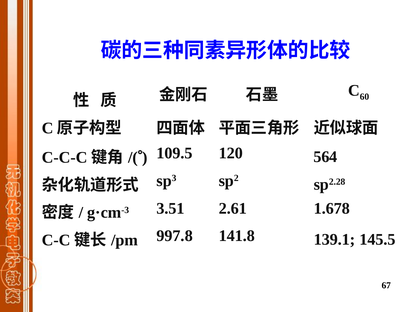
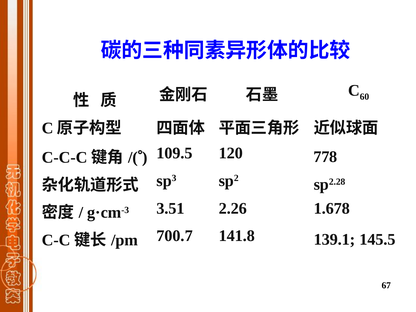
564: 564 -> 778 (325, 157)
2.61: 2.61 -> 2.26 (233, 208)
997.8: 997.8 -> 700.7 (175, 236)
